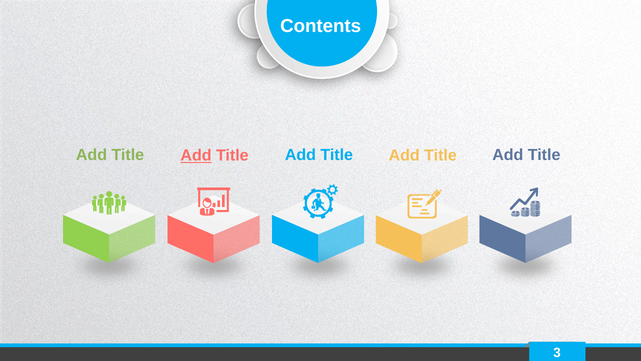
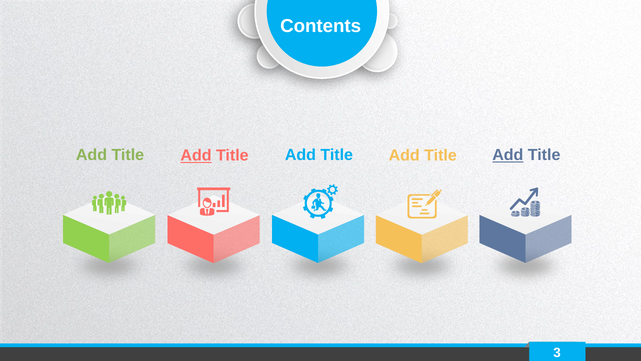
Add underline: none -> present (508, 155)
